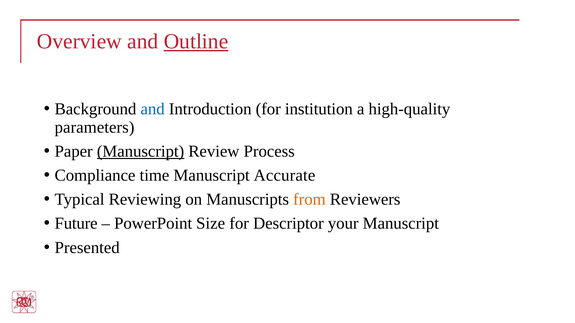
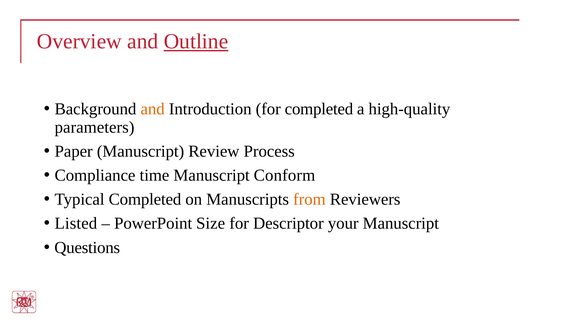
and colour: blue -> orange (153, 109)
for institution: institution -> completed (319, 109)
Manuscript underline: present -> none (141, 151)
Accurate: Accurate -> Conform (284, 176)
Typical Reviewing: Reviewing -> Completed (145, 200)
Future: Future -> Listed (76, 224)
Presented: Presented -> Questions (87, 248)
